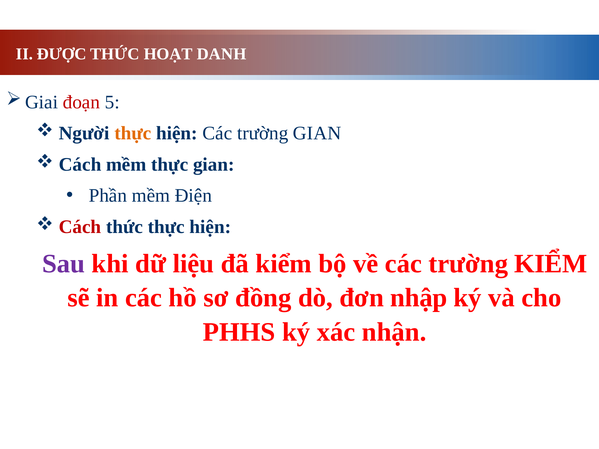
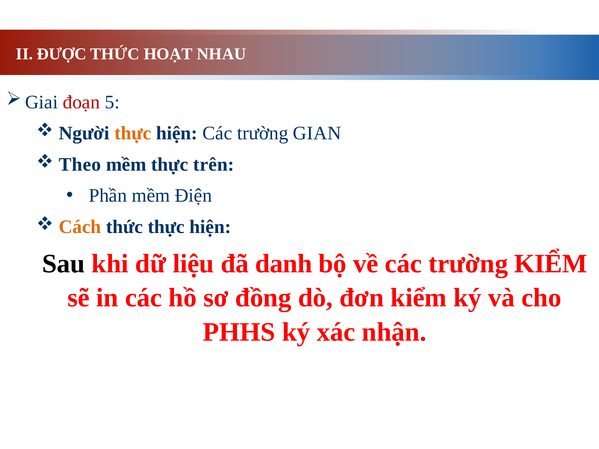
DANH: DANH -> NHAU (222, 54)
Cách: Cách -> Theo (80, 165)
thực gian: gian -> trên (214, 165)
Cách colour: red -> orange (80, 227)
Sau colour: purple -> black (63, 264)
đã kiểm: kiểm -> danh (284, 264)
đơn nhập: nhập -> kiểm (419, 298)
